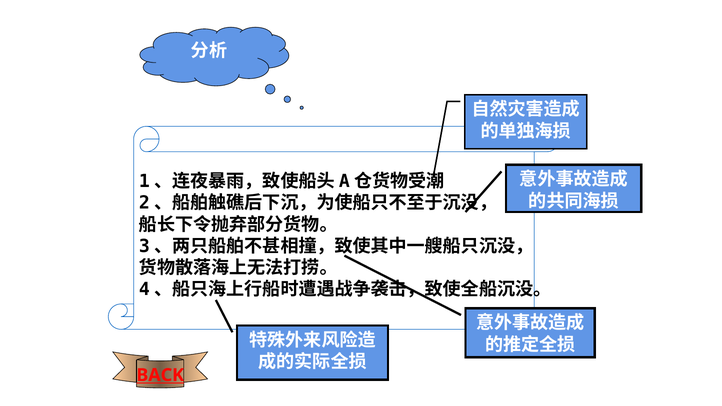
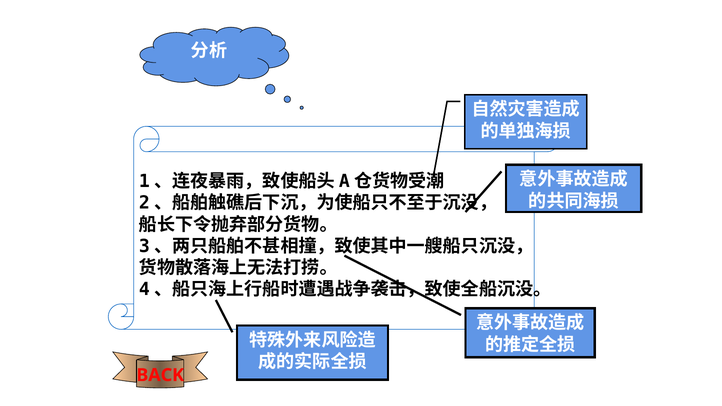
BACK underline: present -> none (160, 375)
